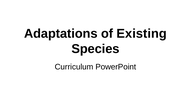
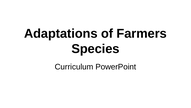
Existing: Existing -> Farmers (142, 33)
